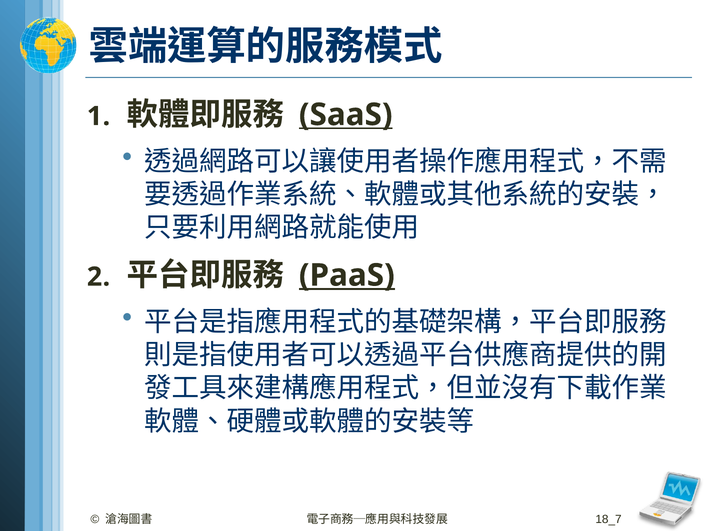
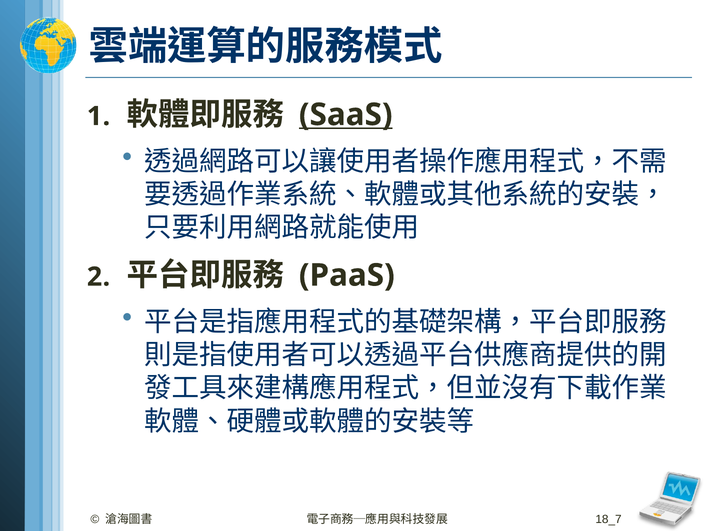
PaaS underline: present -> none (347, 275)
